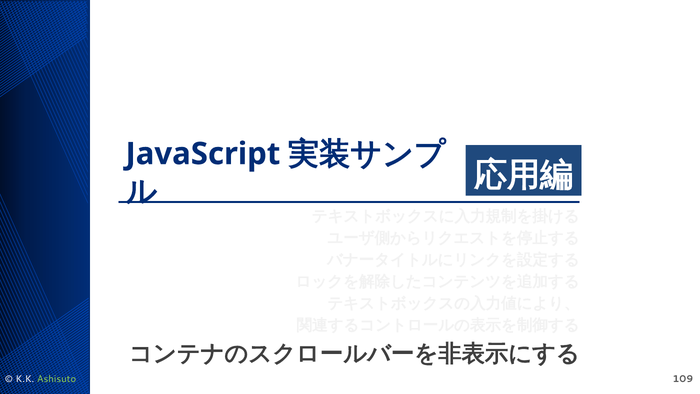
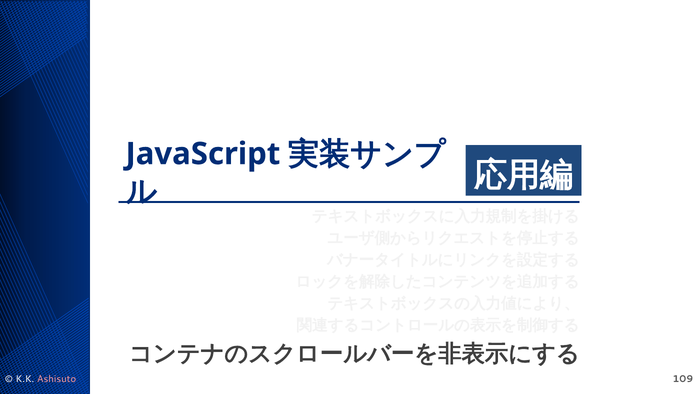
Ashisuto colour: light green -> pink (57, 379)
